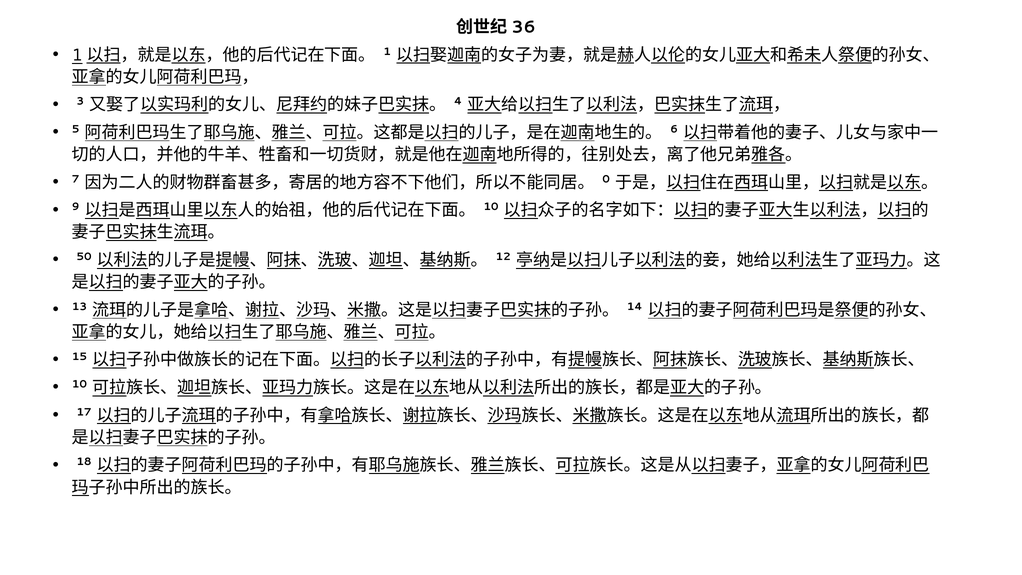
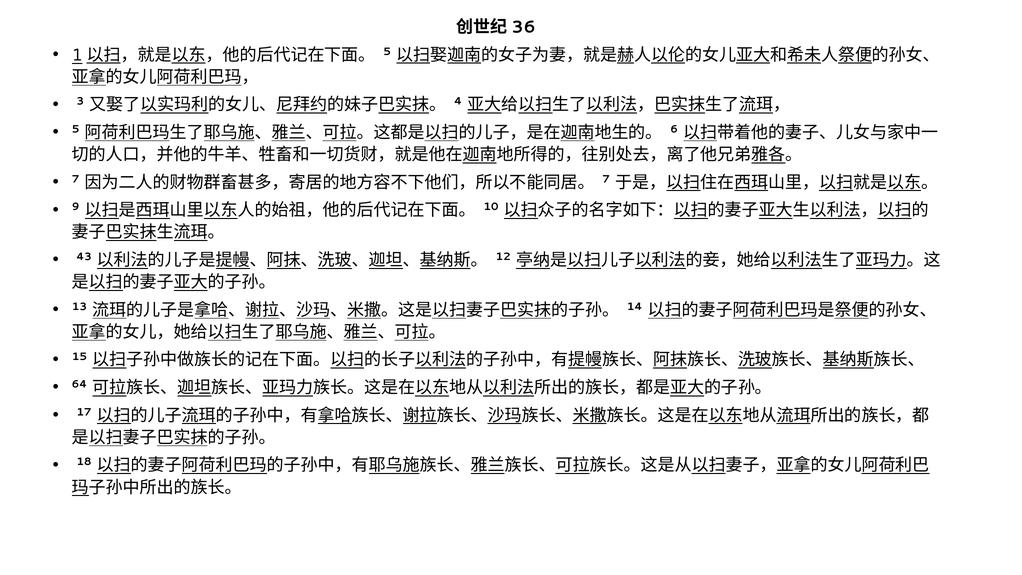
1: 1 -> 5 (387, 52)
0: 0 -> 7 (606, 179)
50: 50 -> 43 (84, 257)
10: 10 -> 64 (79, 384)
